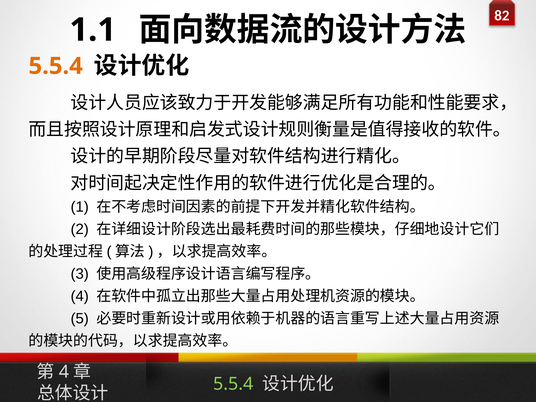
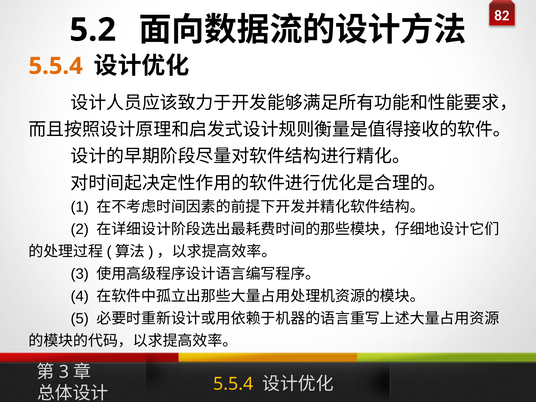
1.1: 1.1 -> 5.2 (93, 30)
4: 4 -> 3 (64, 372)
5.5.4 colour: light green -> yellow (233, 384)
